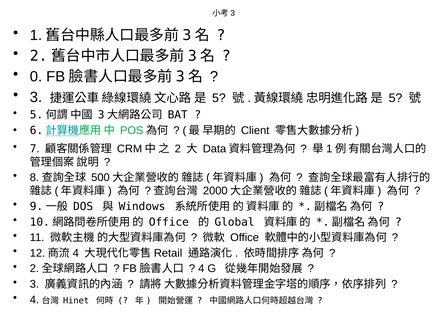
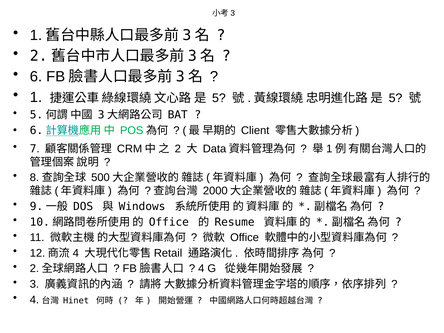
0: 0 -> 6 (36, 77)
3: 3 -> 1 (36, 97)
Global: Global -> Resume (235, 222)
